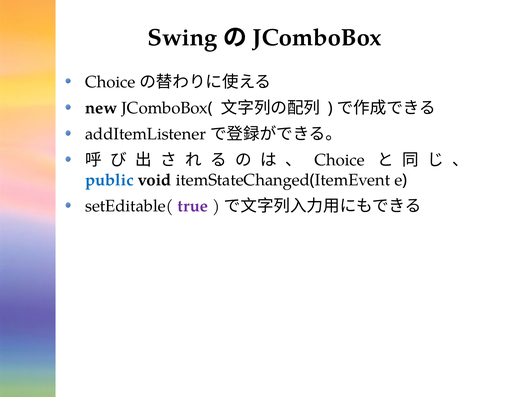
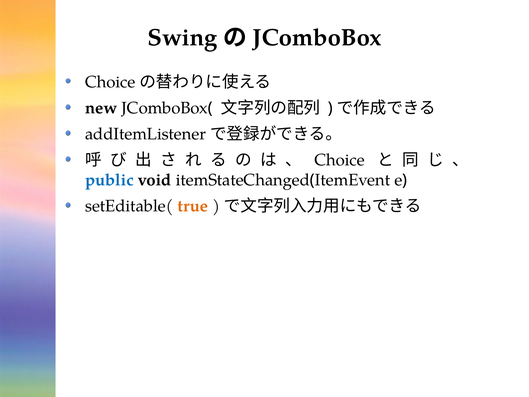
true colour: purple -> orange (193, 206)
